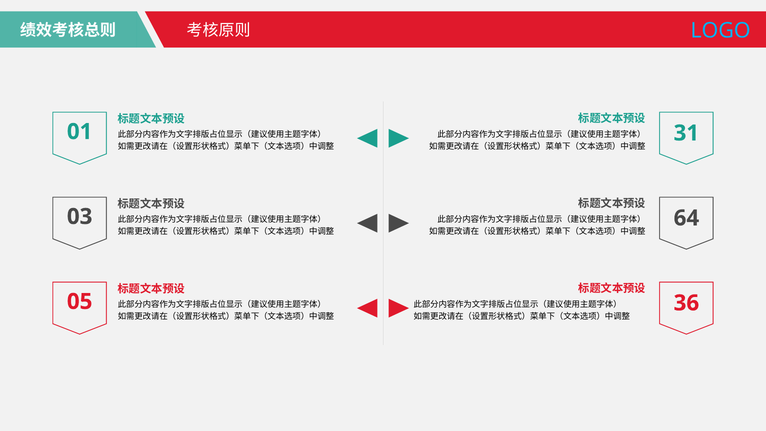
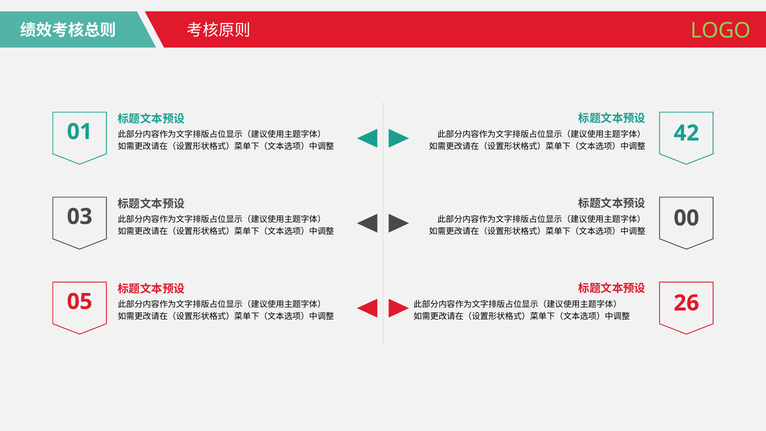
LOGO colour: light blue -> light green (721, 31)
31: 31 -> 42 (686, 133)
64: 64 -> 00 (686, 218)
36: 36 -> 26 (686, 303)
